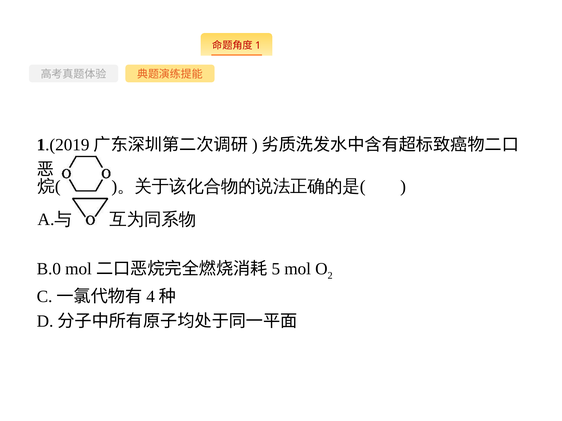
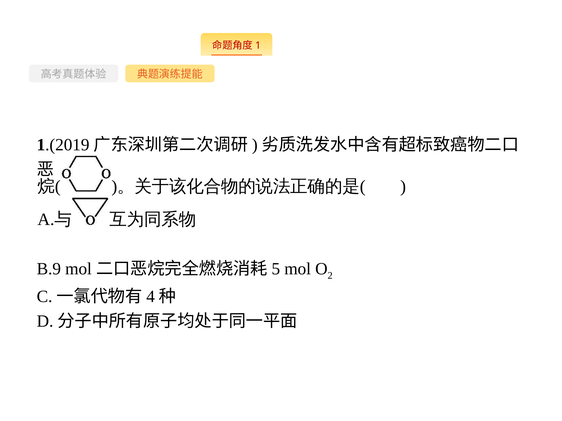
B.0: B.0 -> B.9 (49, 269)
